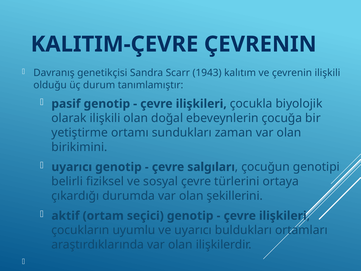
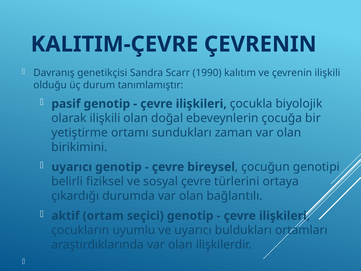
1943: 1943 -> 1990 (207, 73)
salgıları: salgıları -> bireysel (211, 167)
şekillerini: şekillerini -> bağlantılı (235, 196)
